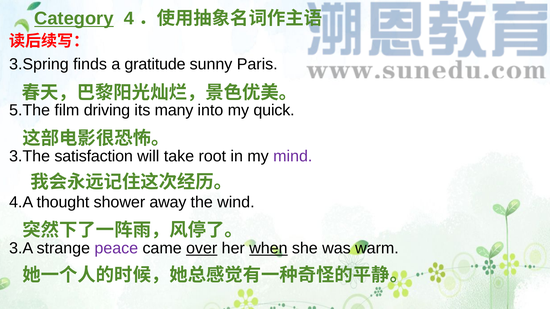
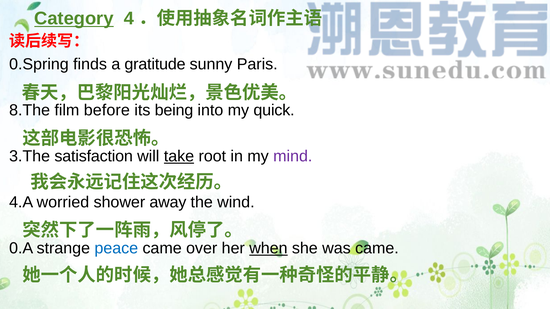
3.Spring: 3.Spring -> 0.Spring (39, 64)
5.The: 5.The -> 8.The (30, 110)
driving: driving -> before (107, 110)
many: many -> being (174, 110)
take underline: none -> present (179, 156)
thought: thought -> worried (63, 202)
3.A: 3.A -> 0.A (21, 248)
peace colour: purple -> blue (116, 248)
over underline: present -> none (202, 248)
was warm: warm -> came (377, 248)
